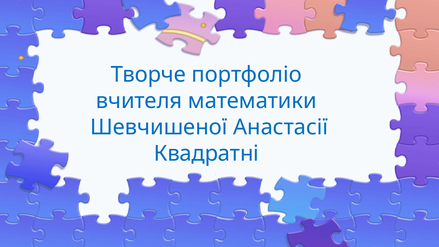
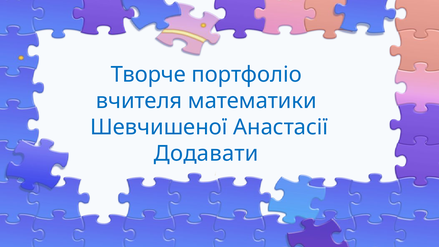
Квадратні: Квадратні -> Додавати (206, 154)
